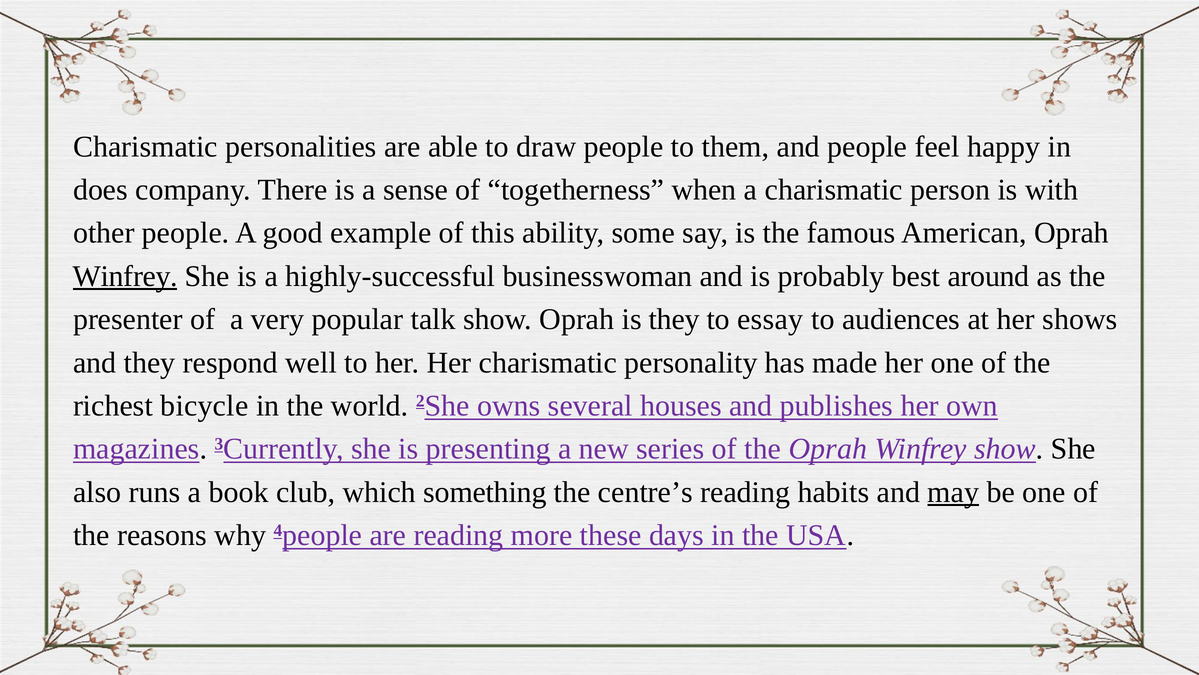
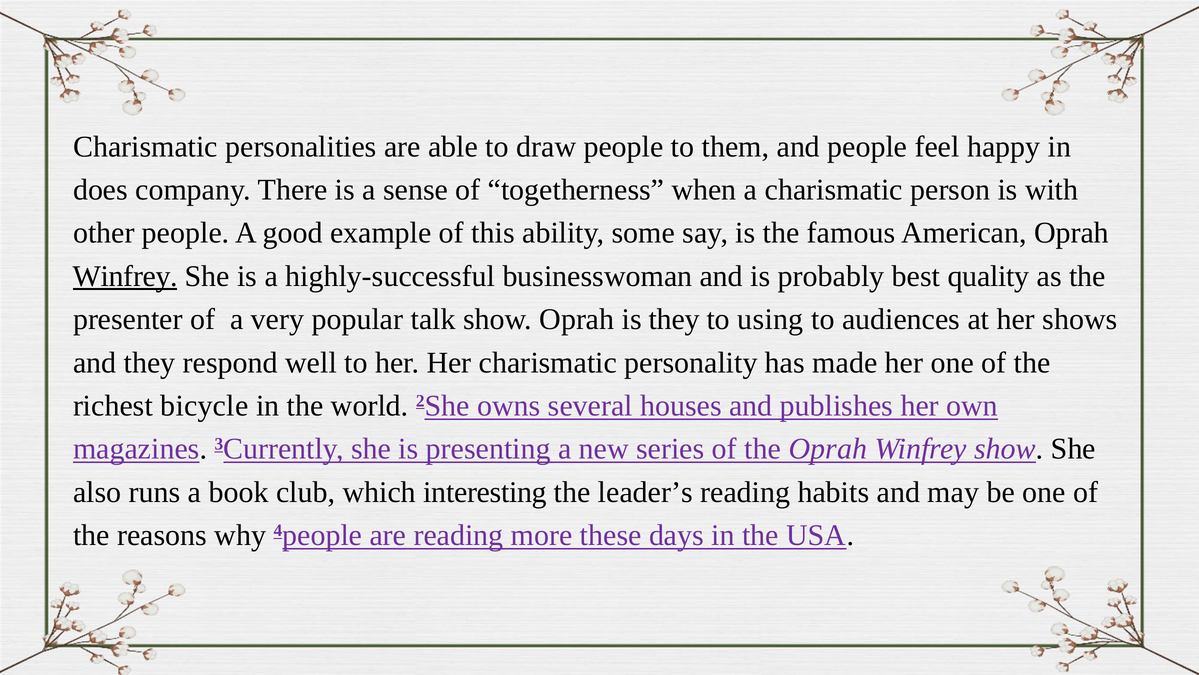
around: around -> quality (989, 276)
essay: essay -> using (770, 319)
something: something -> interesting (485, 492)
centre’s: centre’s -> leader’s (645, 492)
may underline: present -> none (953, 492)
